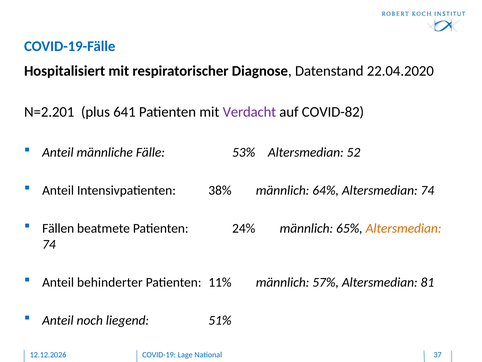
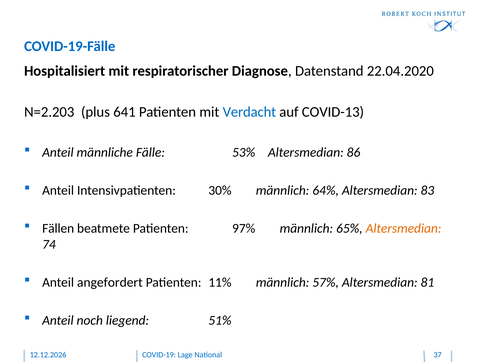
N=2.201: N=2.201 -> N=2.203 (49, 112)
Verdacht colour: purple -> blue (249, 112)
COVID-82: COVID-82 -> COVID-13 (333, 112)
52: 52 -> 86 (354, 152)
38%: 38% -> 30% (220, 190)
64% Altersmedian 74: 74 -> 83 (427, 190)
24%: 24% -> 97% (244, 228)
behinderter: behinderter -> angefordert (110, 282)
